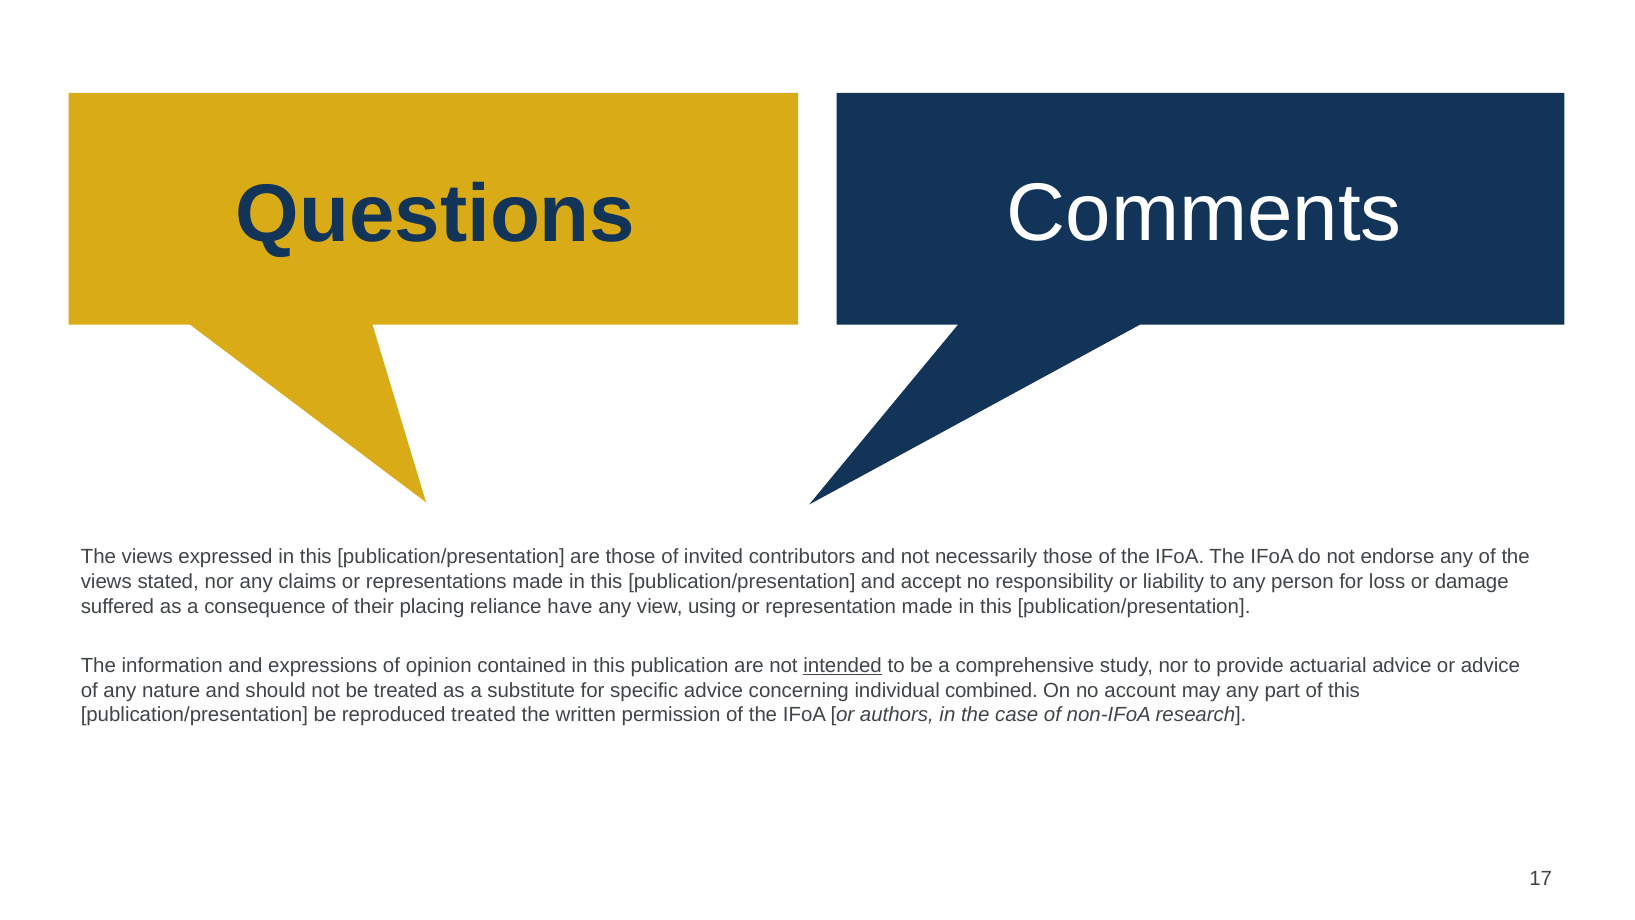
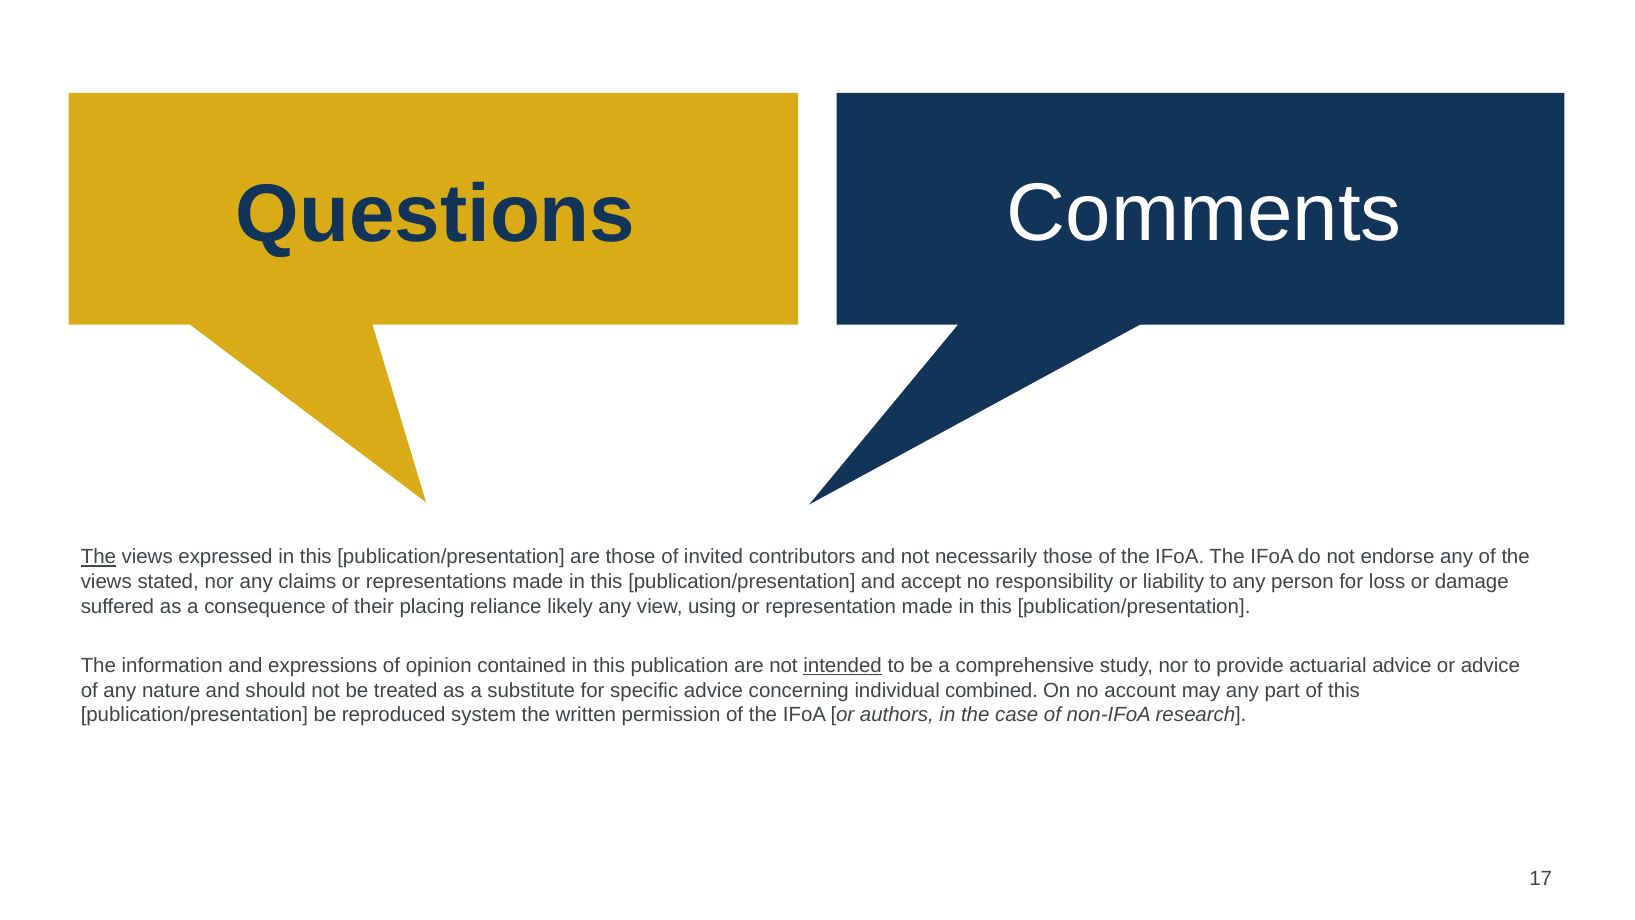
The underline: none -> present (98, 557)
have: have -> likely (570, 606)
reproduced treated: treated -> system (484, 715)
